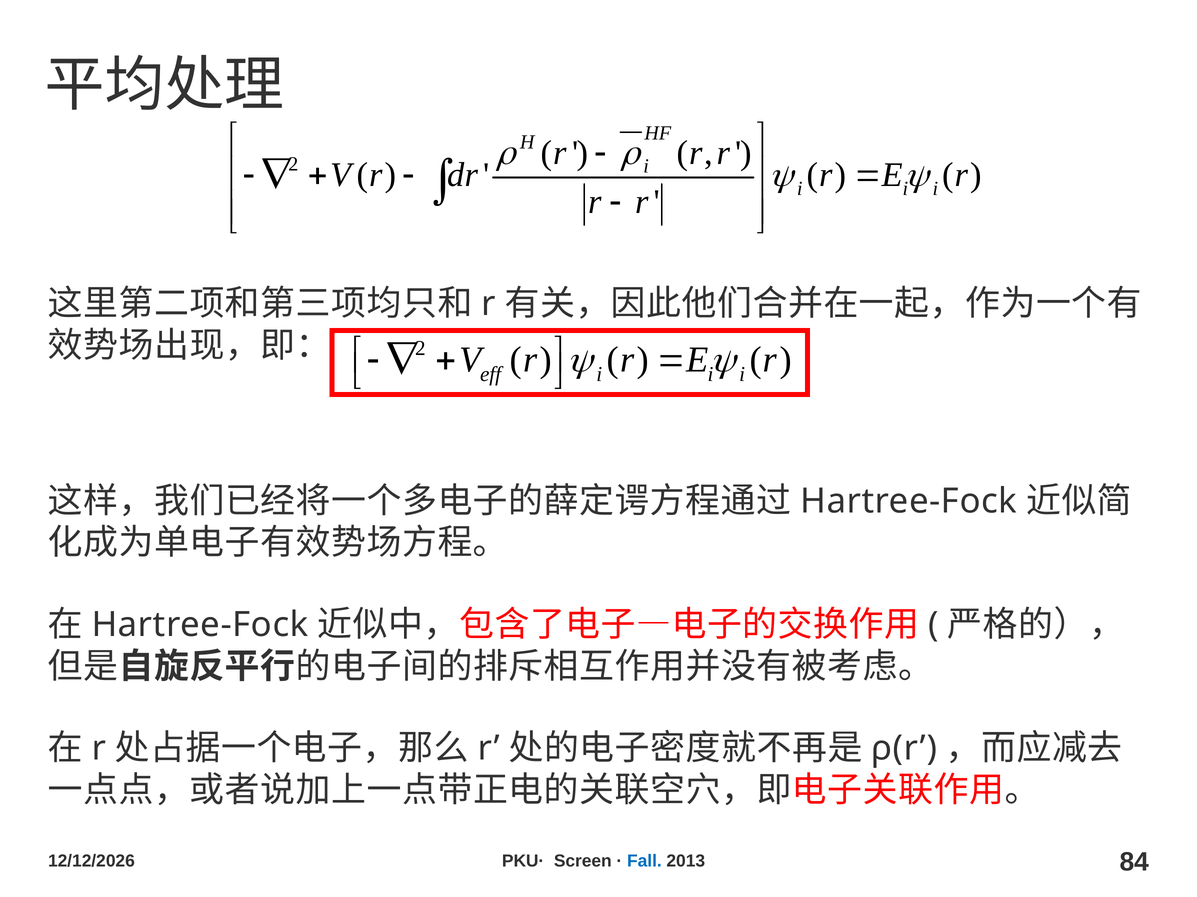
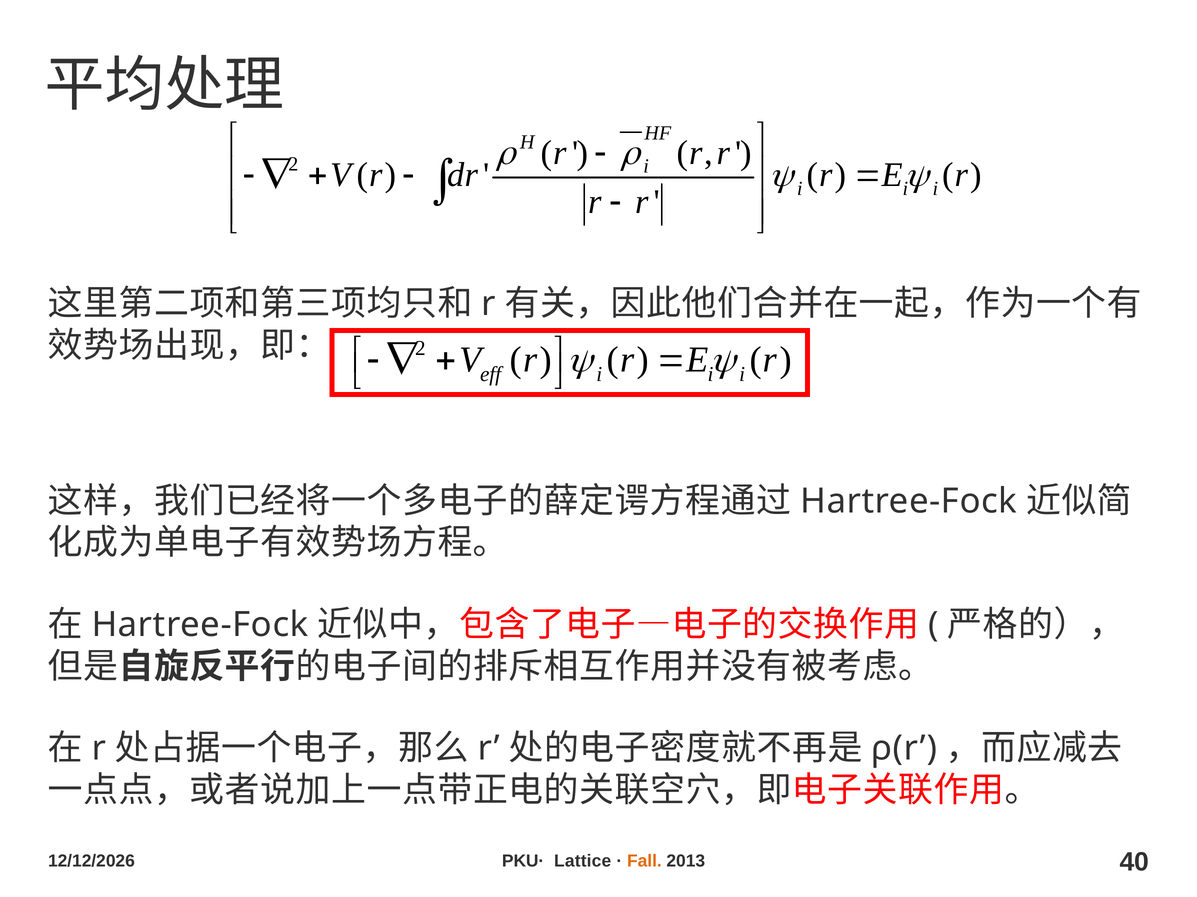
Screen: Screen -> Lattice (583, 862)
Fall colour: blue -> orange (644, 862)
84: 84 -> 40 (1134, 863)
